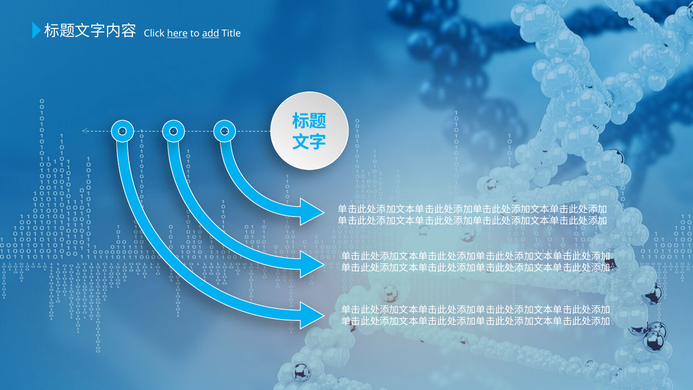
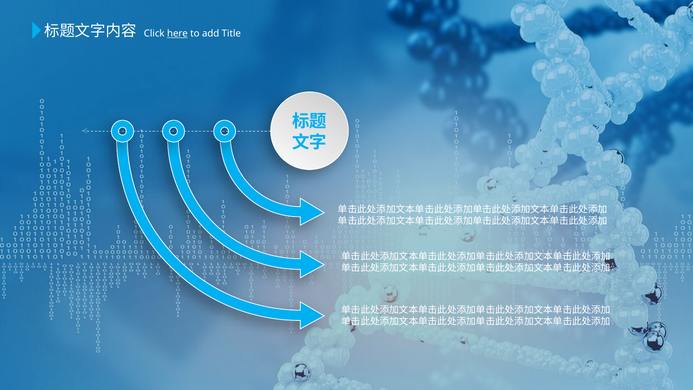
add underline: present -> none (211, 33)
